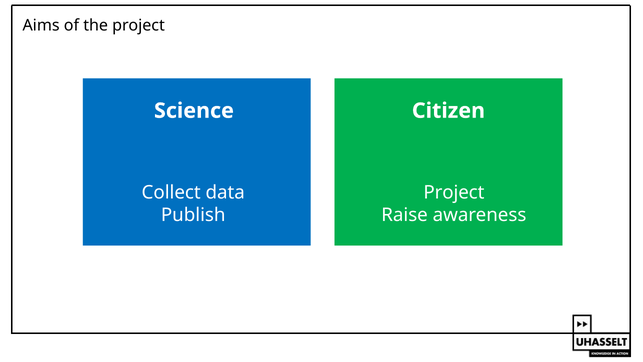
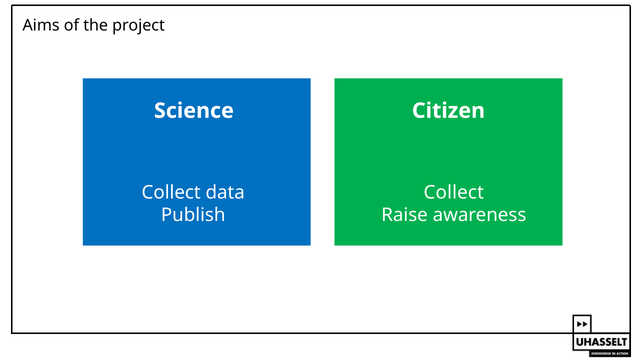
Project: Project -> Collect (454, 192)
